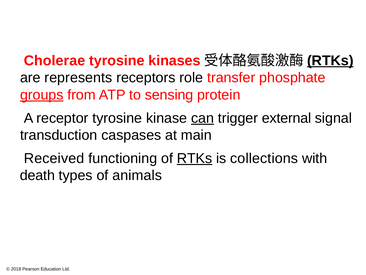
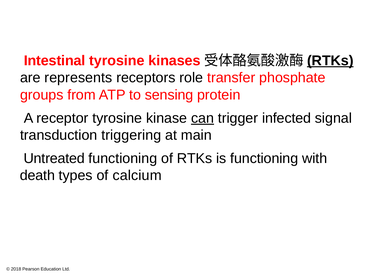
Cholerae: Cholerae -> Intestinal (55, 60)
groups underline: present -> none (42, 95)
external: external -> infected (287, 118)
caspases: caspases -> triggering (131, 135)
Received: Received -> Untreated (54, 158)
RTKs underline: present -> none (195, 158)
is collections: collections -> functioning (264, 158)
animals: animals -> calcium (137, 175)
